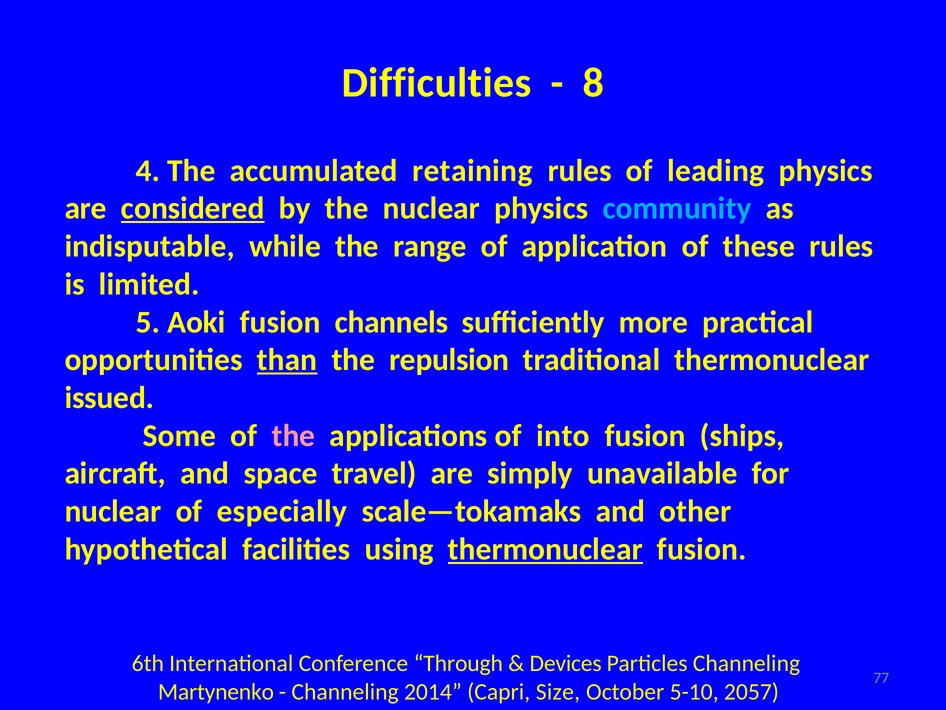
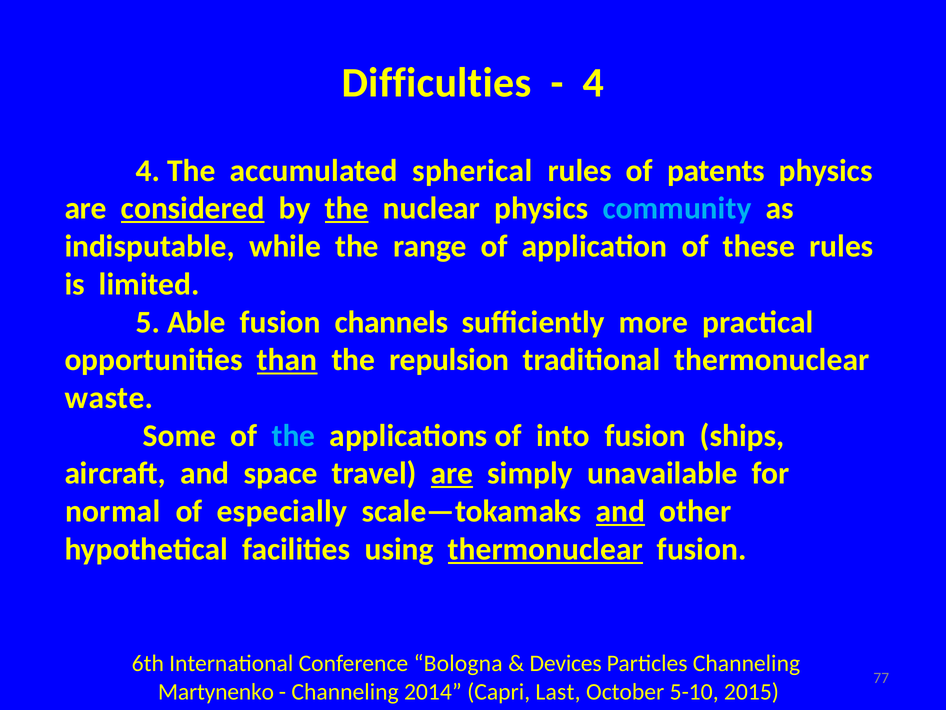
8: 8 -> 4 (593, 83)
retaining: retaining -> spherical (472, 171)
leading: leading -> patents (716, 171)
the underline: none -> present (347, 208)
Aoki: Aoki -> Able (197, 322)
issued: issued -> waste (109, 398)
the colour: pink -> light blue (293, 435)
are underline: none -> present (452, 473)
nuclear: nuclear -> normal (113, 511)
and underline: none -> present (620, 511)
Through: Through -> Bologna (458, 663)
Size: Size -> Last (558, 691)
2057: 2057 -> 2015 (751, 691)
